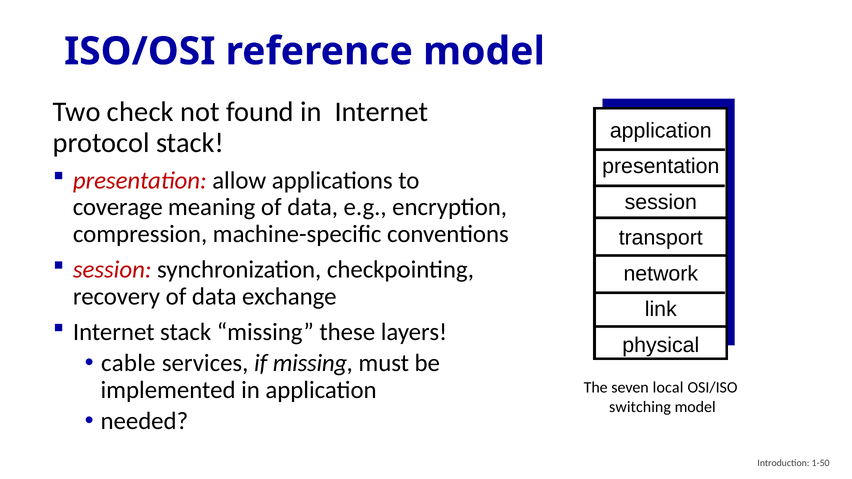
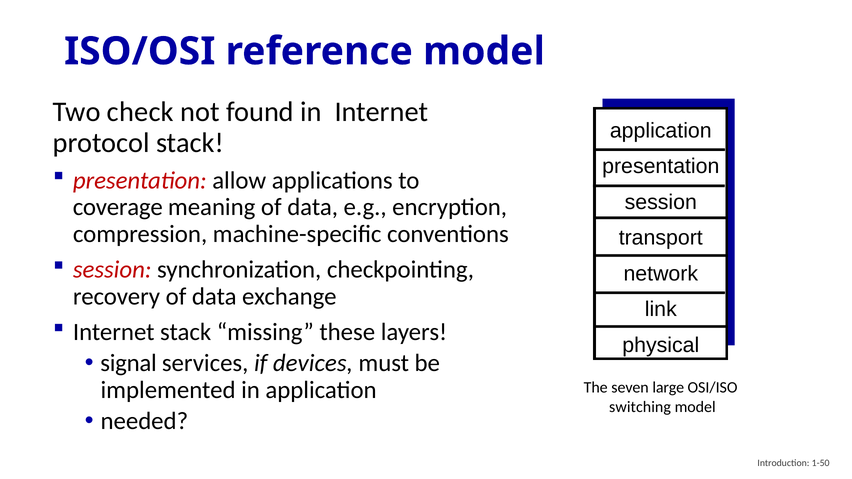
cable: cable -> signal (129, 363)
if missing: missing -> devices (313, 363)
local: local -> large (668, 388)
